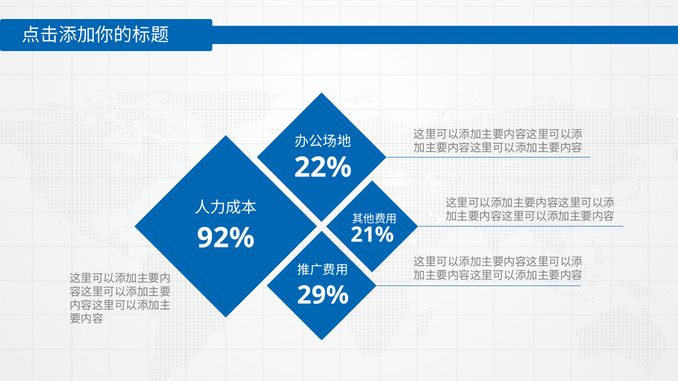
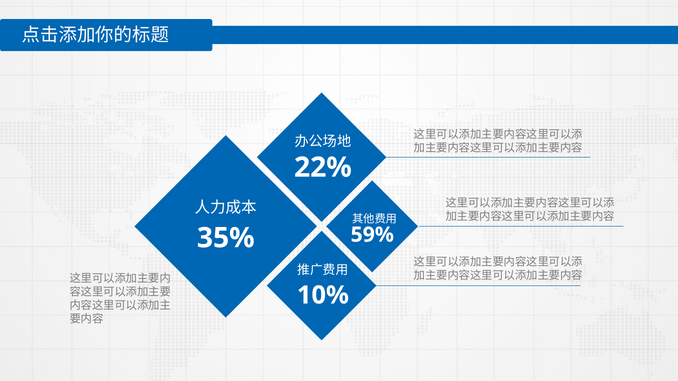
21%: 21% -> 59% (372, 235)
92%: 92% -> 35% (226, 238)
29%: 29% -> 10% (323, 296)
